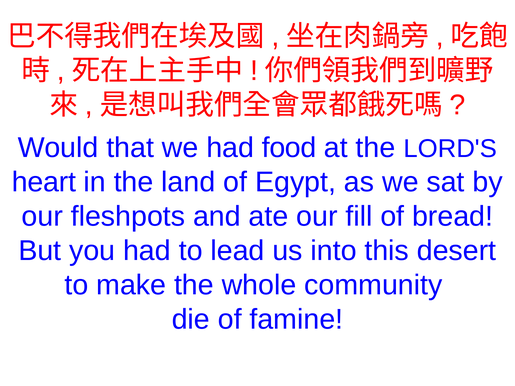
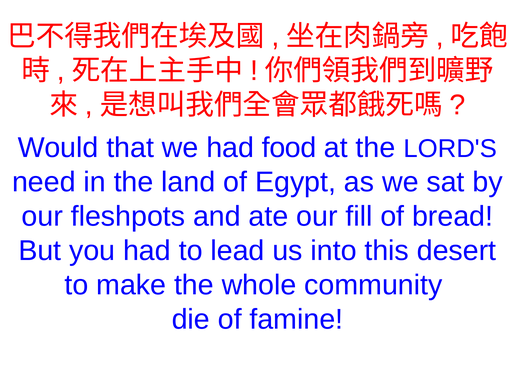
heart: heart -> need (44, 182)
